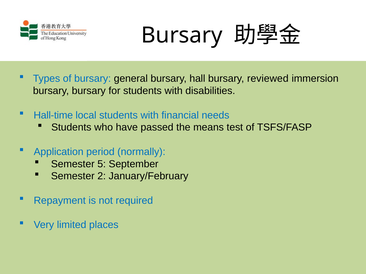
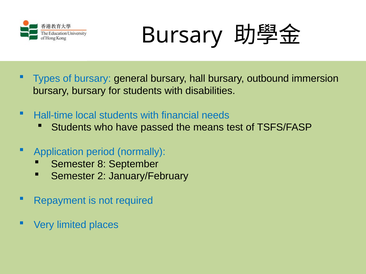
reviewed: reviewed -> outbound (268, 79)
5: 5 -> 8 (102, 164)
